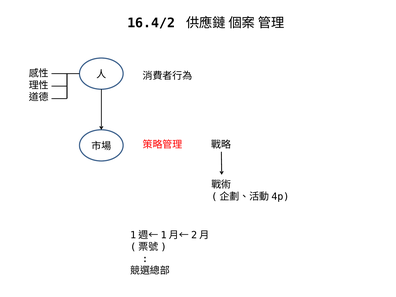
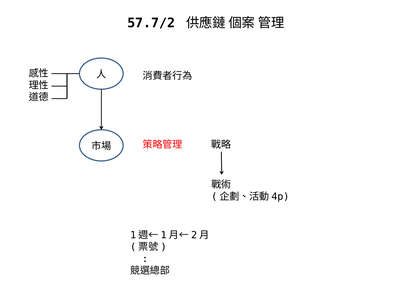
16.4/2: 16.4/2 -> 57.7/2 (151, 23)
